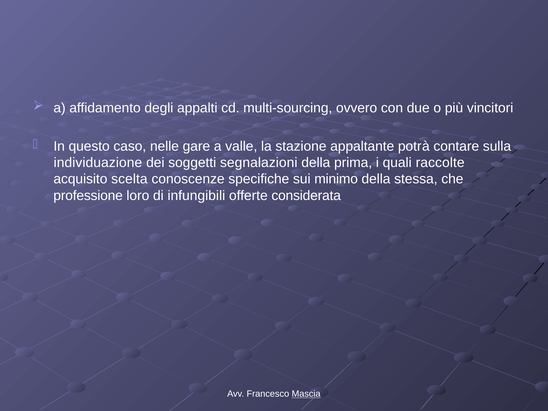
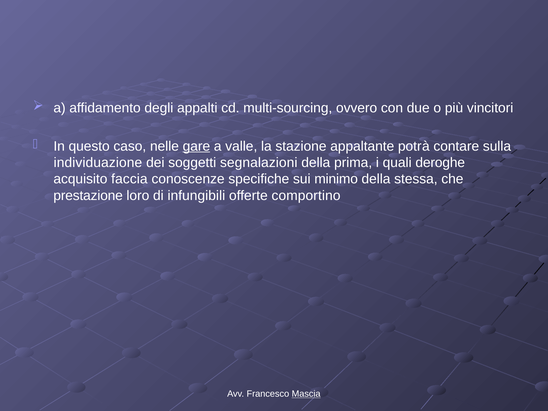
gare underline: none -> present (196, 146)
raccolte: raccolte -> deroghe (440, 163)
scelta: scelta -> faccia (129, 179)
professione: professione -> prestazione (88, 195)
considerata: considerata -> comportino (306, 195)
